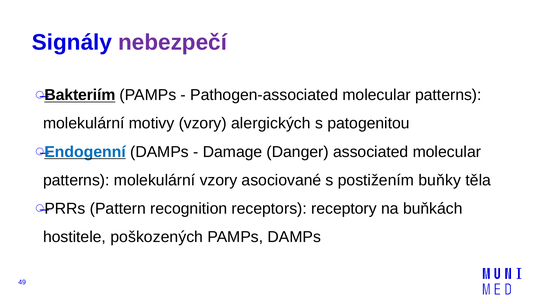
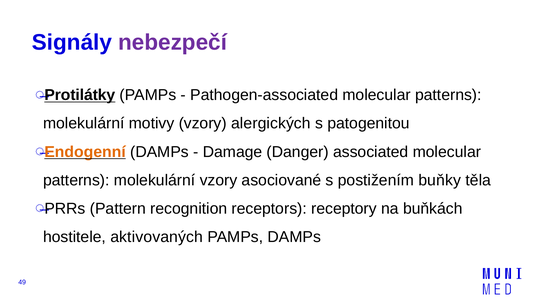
Bakteriím: Bakteriím -> Protilátky (80, 95)
Endogenní colour: blue -> orange (85, 152)
poškozených: poškozených -> aktivovaných (157, 237)
